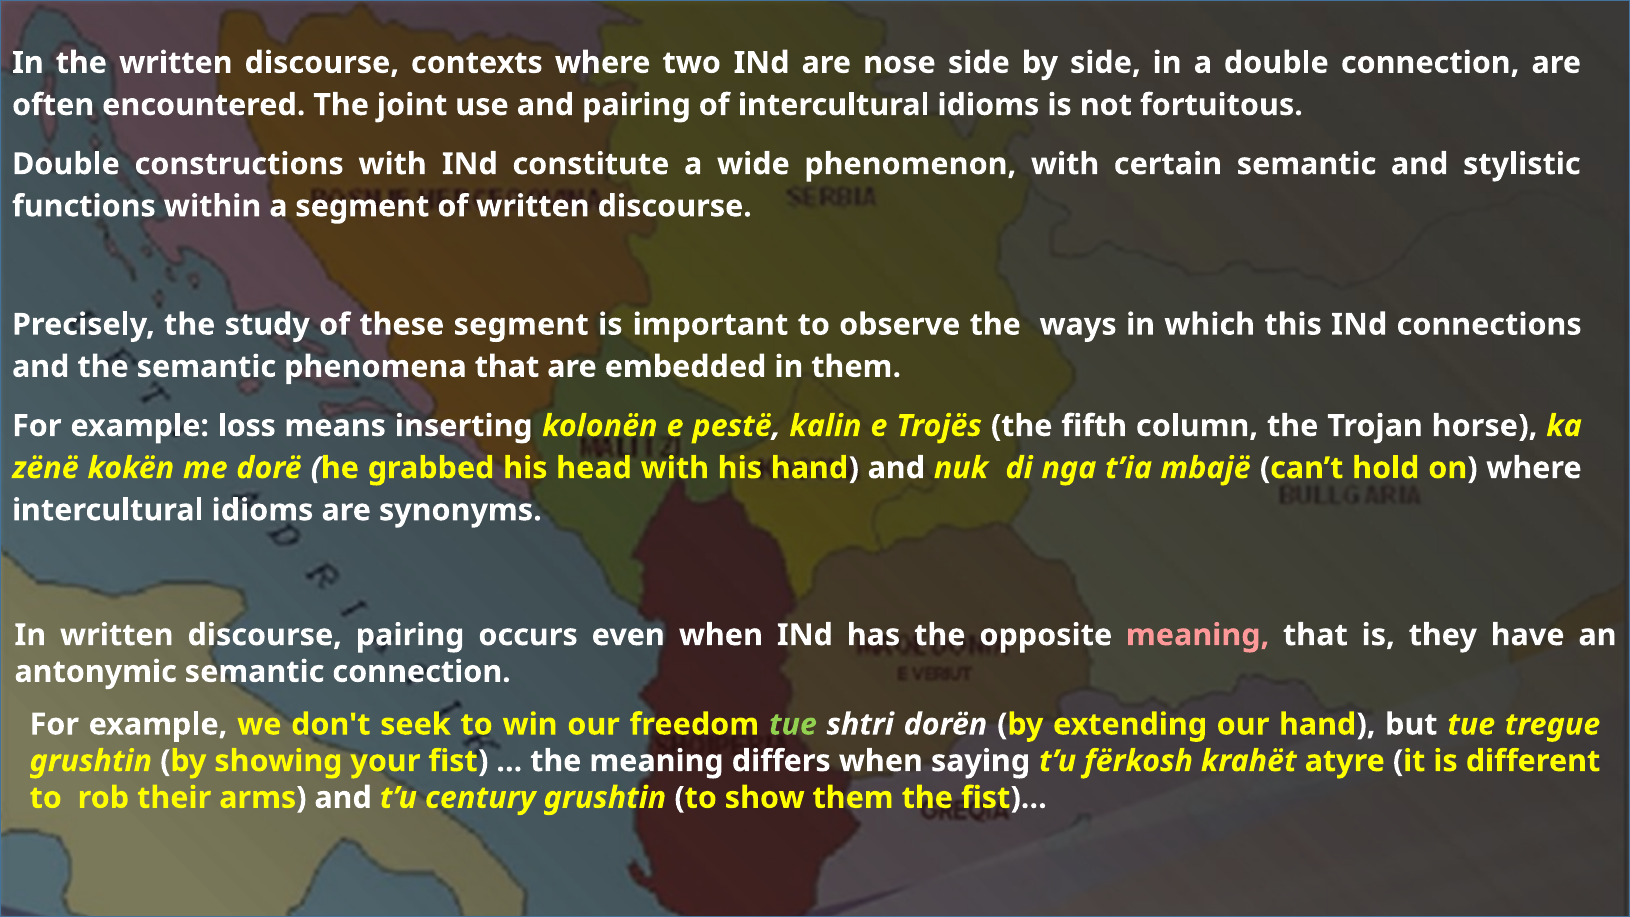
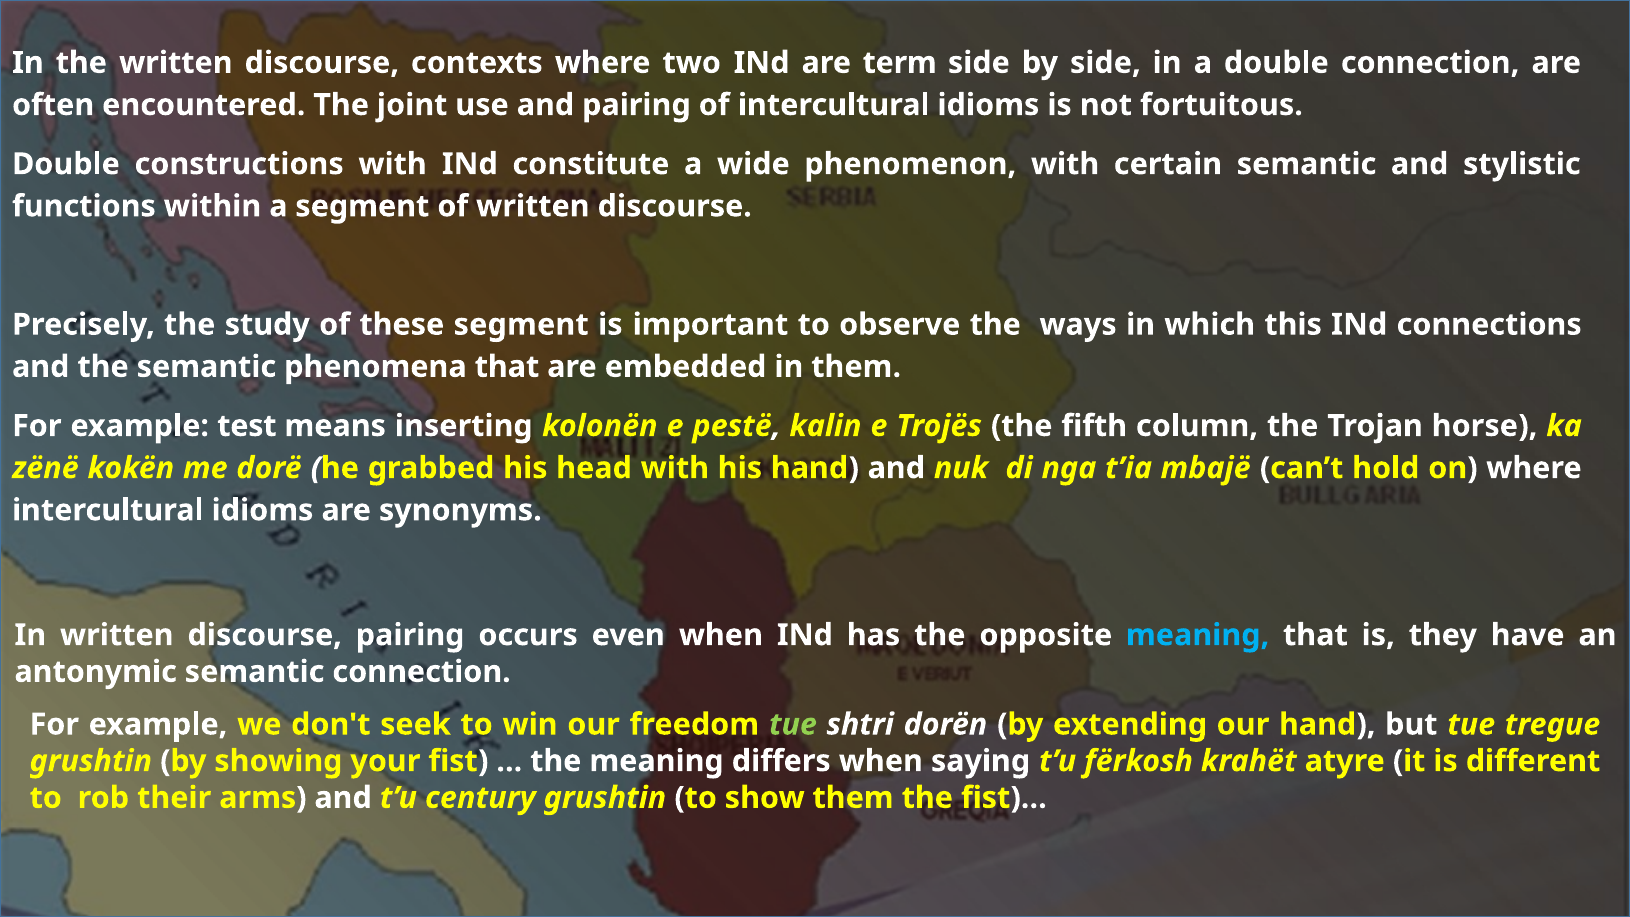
nose: nose -> term (900, 63)
loss: loss -> test (247, 426)
meaning colour: pink -> light blue (1198, 635)
